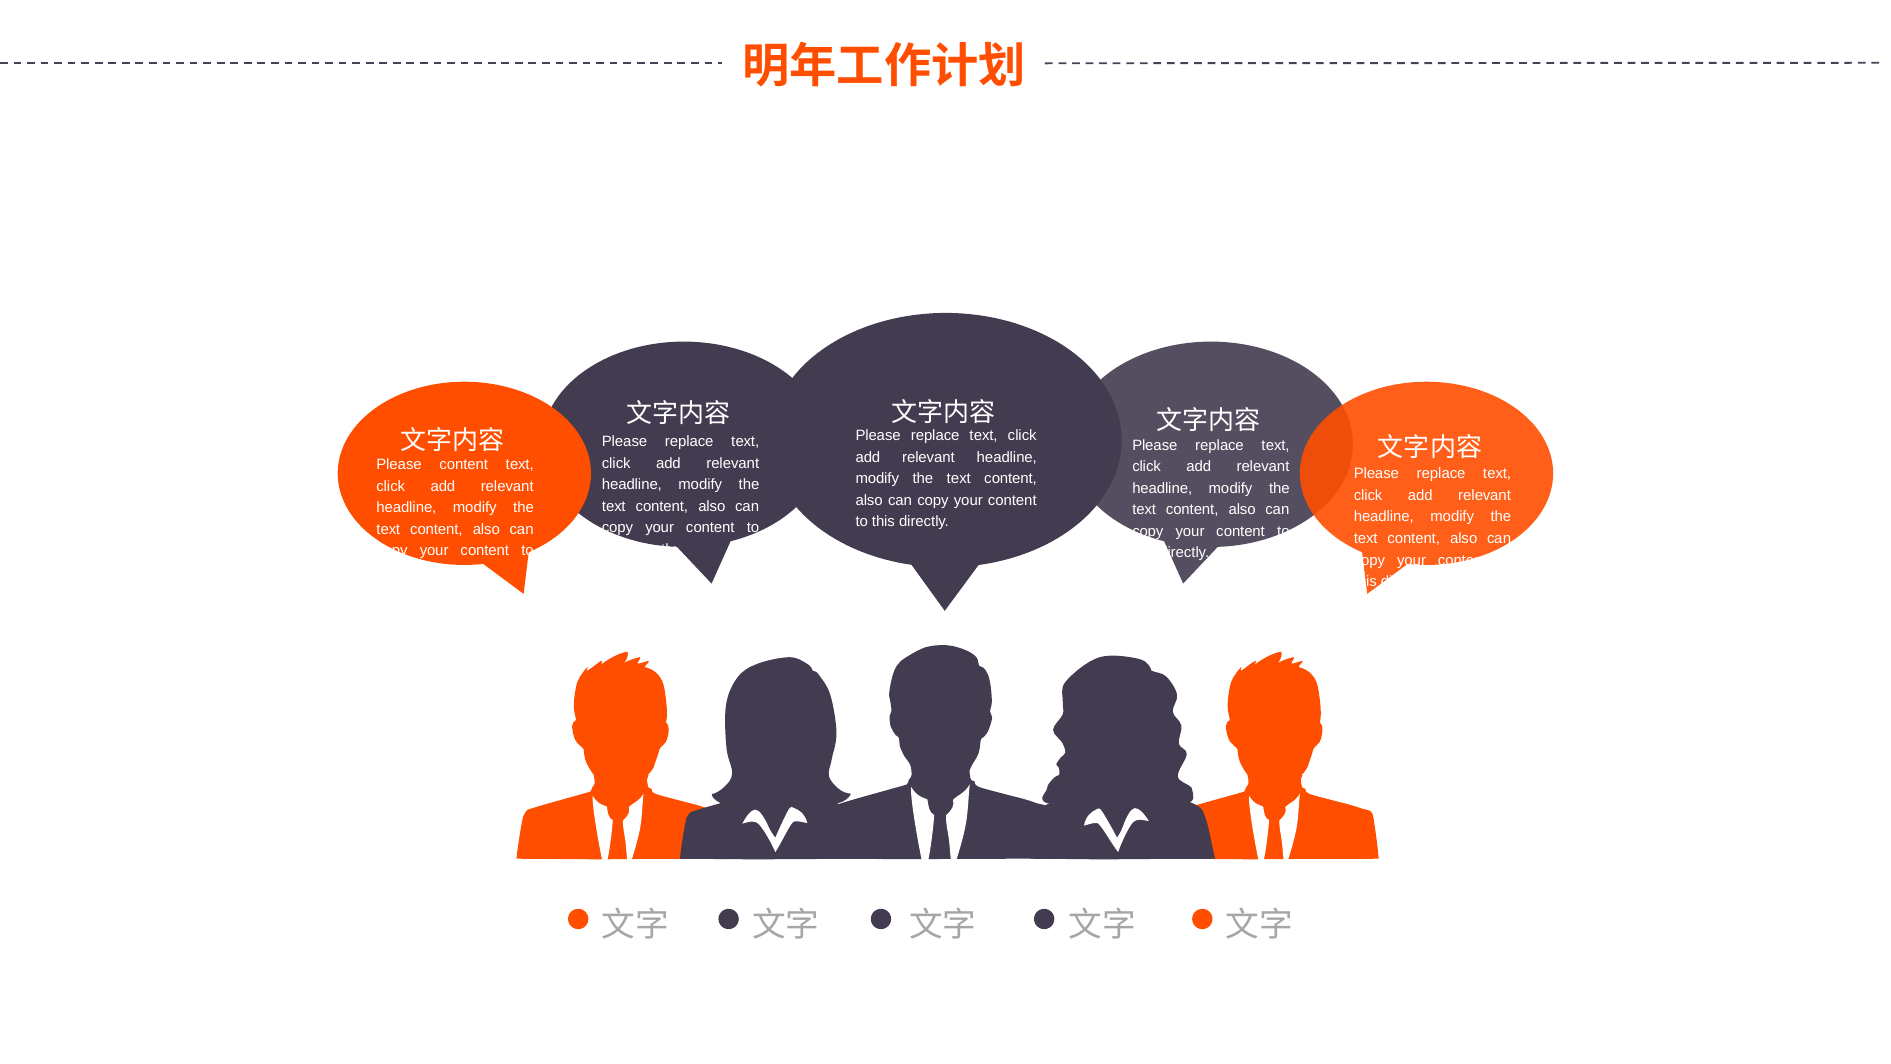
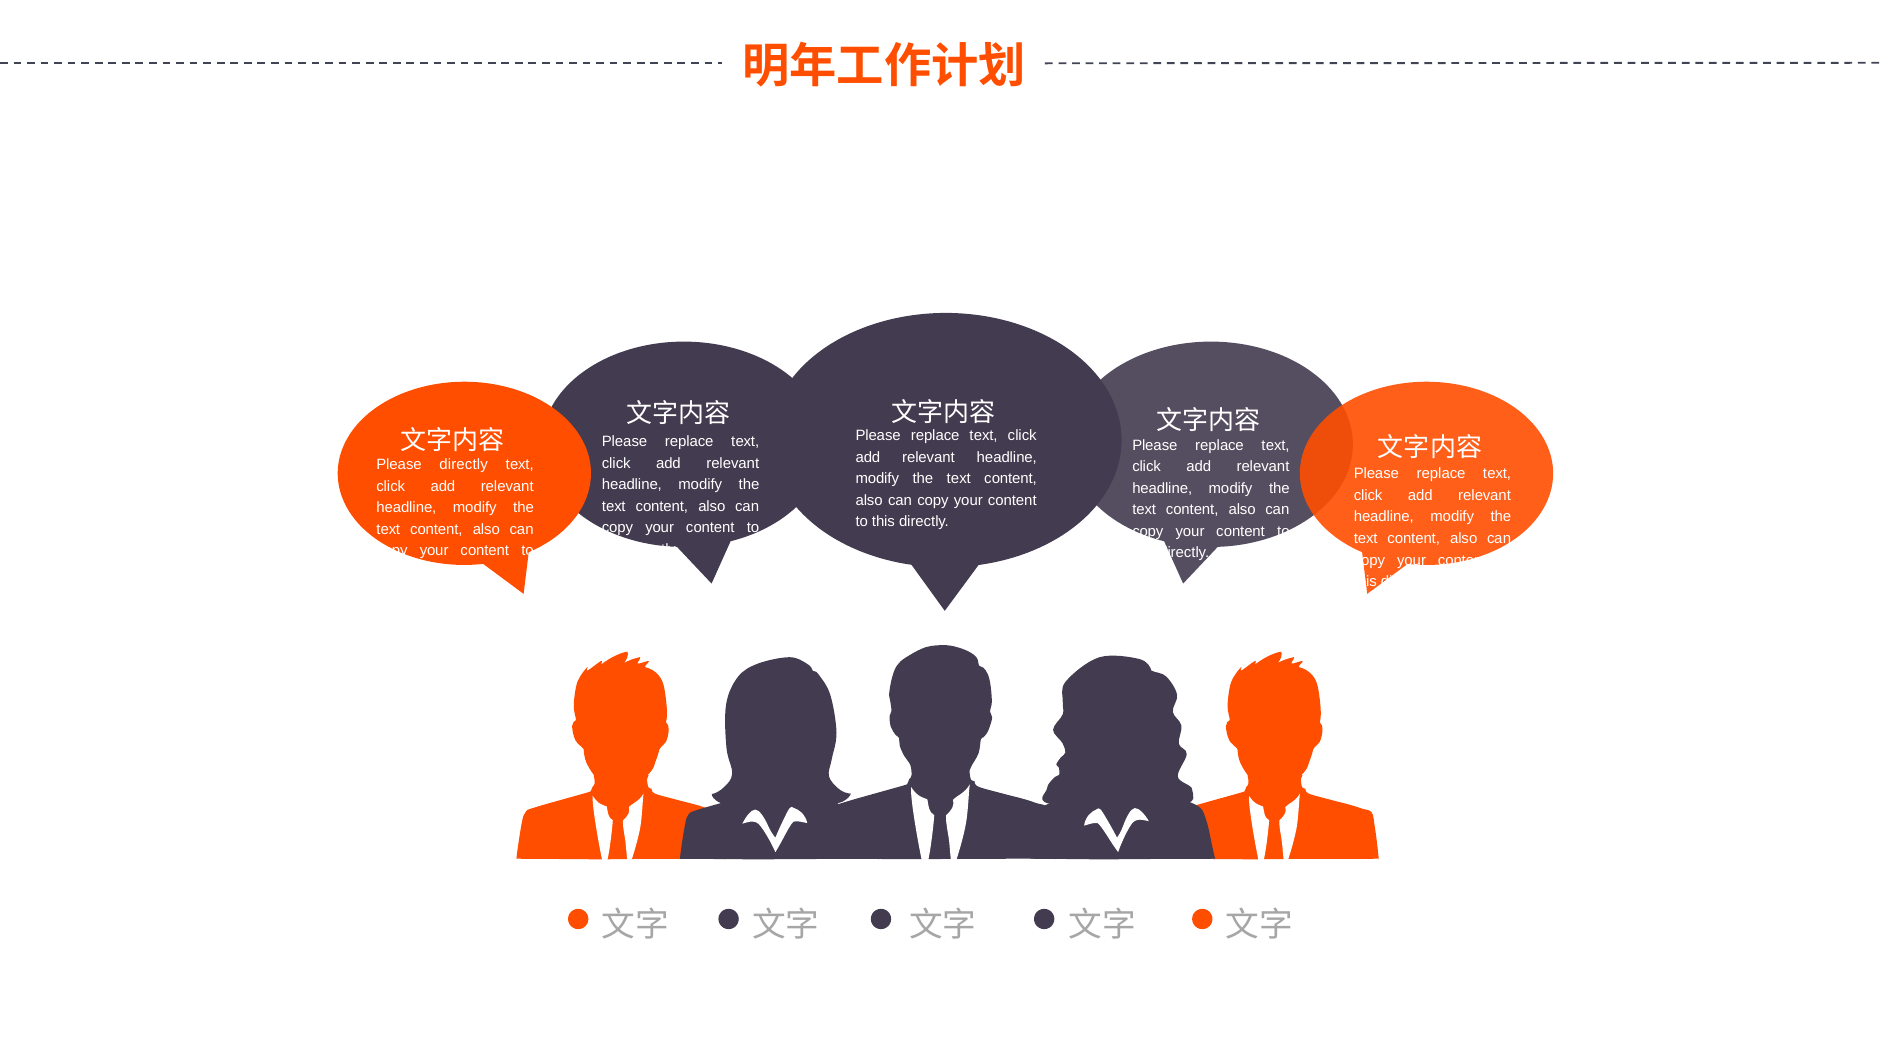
Please content: content -> directly (464, 465)
